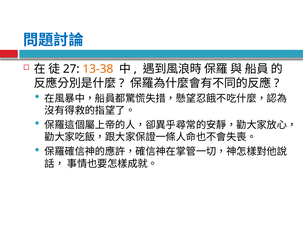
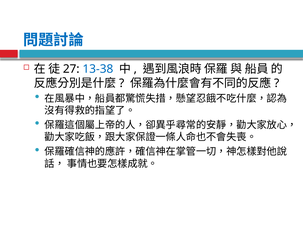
13-38 colour: orange -> blue (98, 69)
